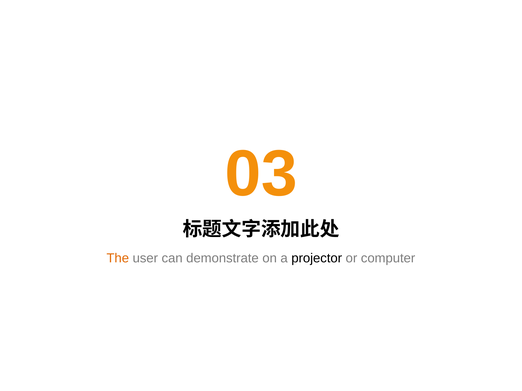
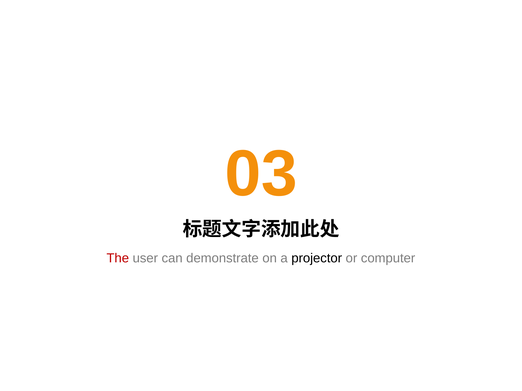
The colour: orange -> red (118, 258)
